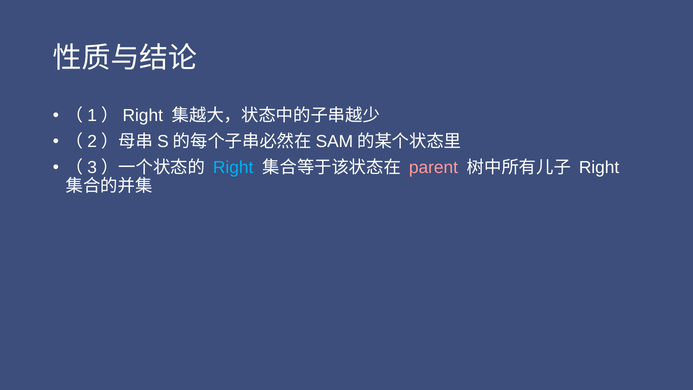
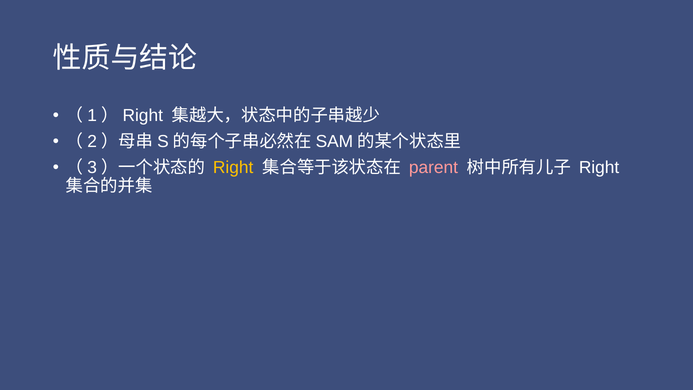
Right colour: light blue -> yellow (233, 167)
